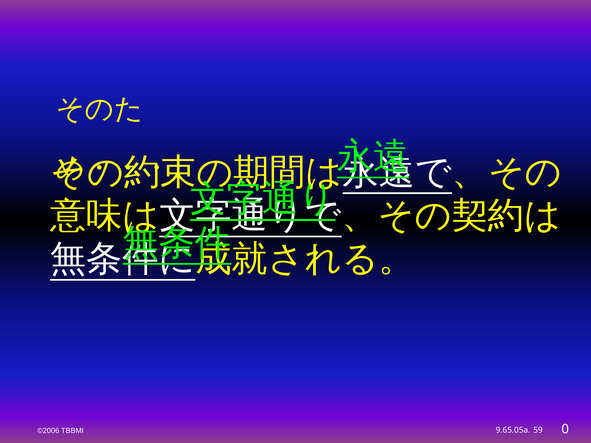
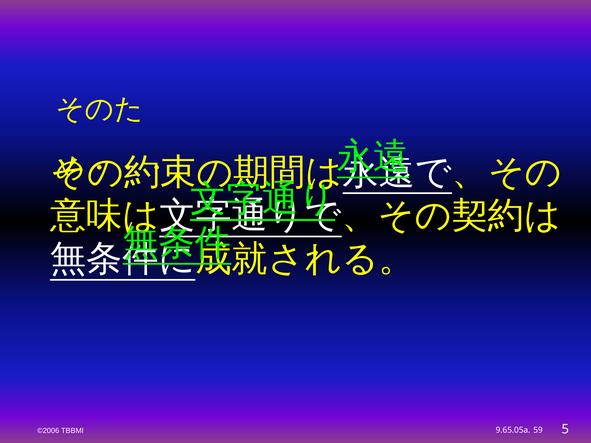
0: 0 -> 5 (565, 429)
